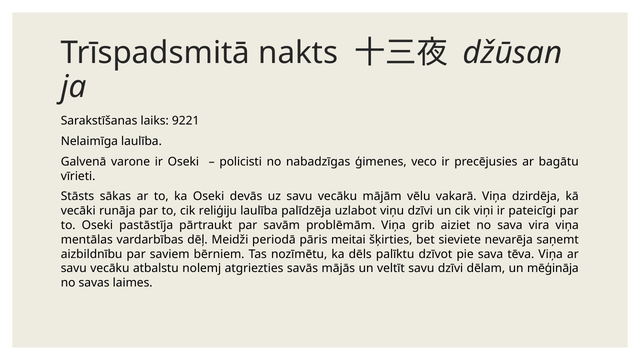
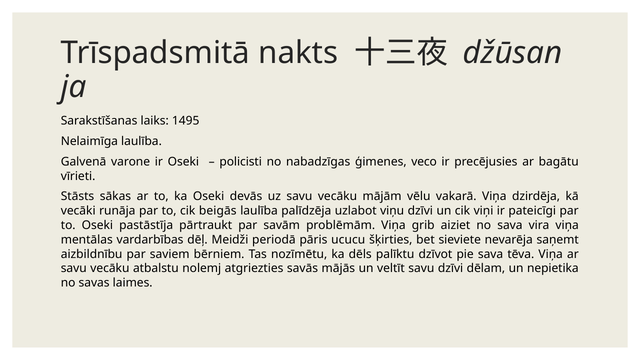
9221: 9221 -> 1495 (186, 121)
reliģiju: reliģiju -> beigās (218, 211)
meitai: meitai -> ucucu (348, 240)
mēģināja: mēģināja -> nepietika (553, 268)
